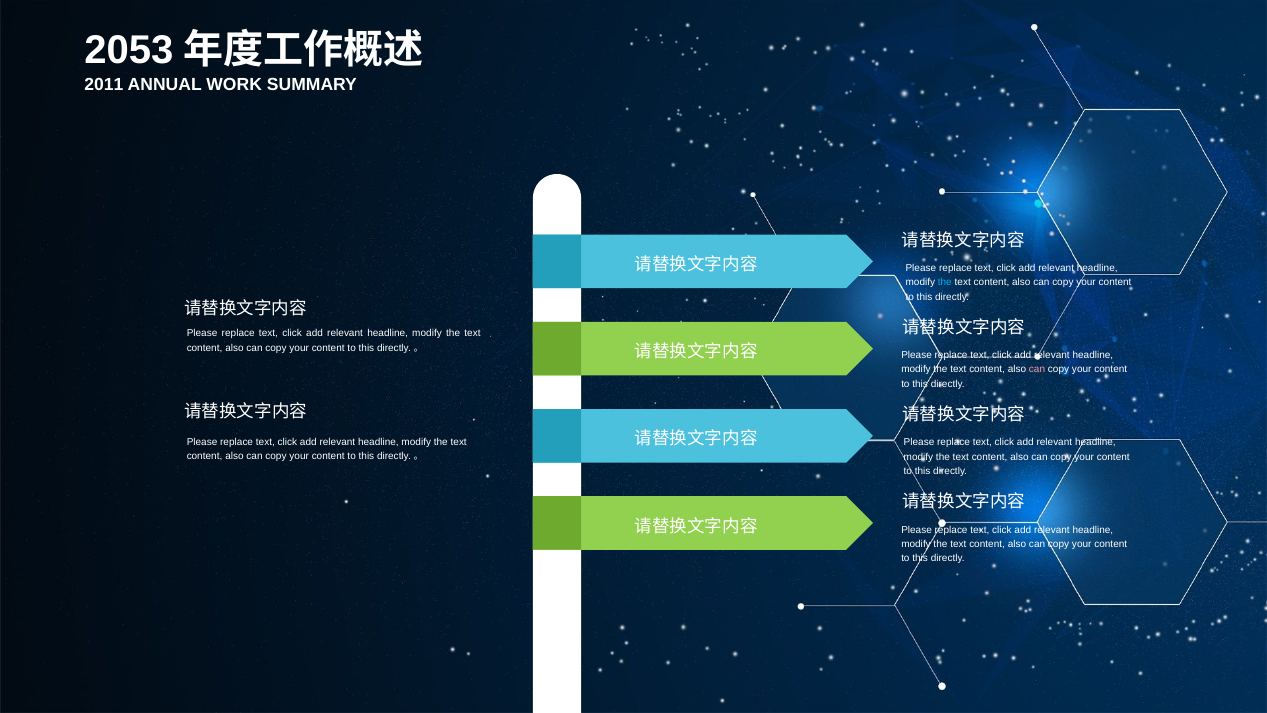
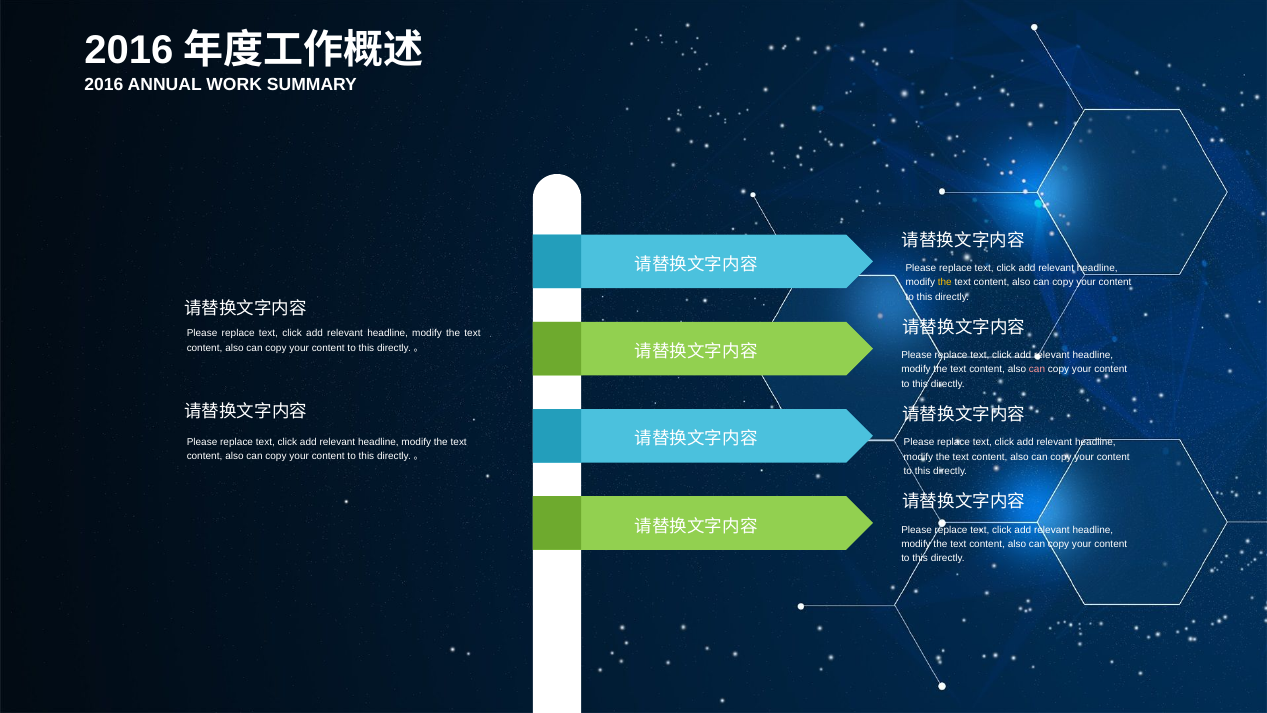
2053: 2053 -> 2016 (129, 50)
2011: 2011 -> 2016 (104, 85)
the colour: light blue -> yellow (945, 282)
